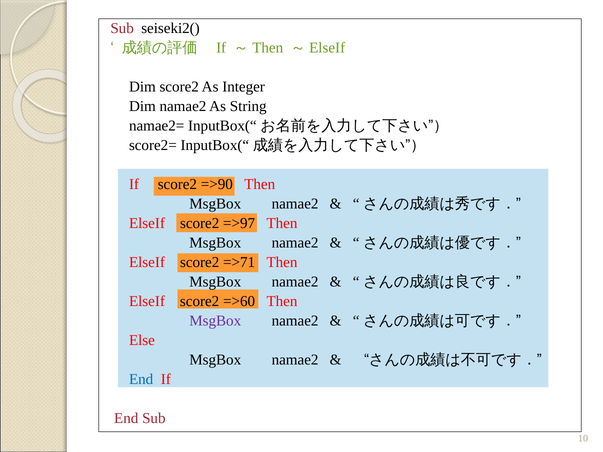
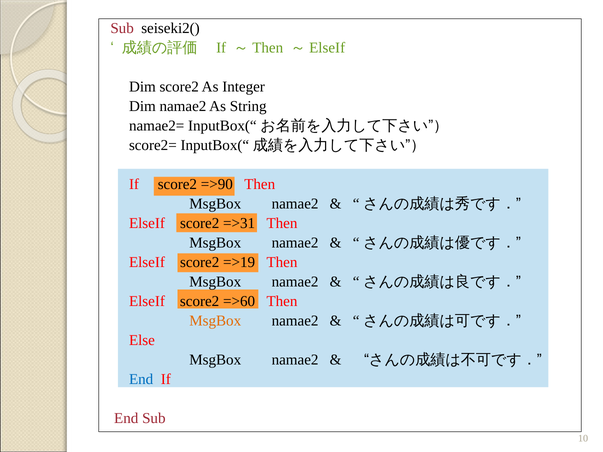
=>97: =>97 -> =>31 (239, 224)
=>71: =>71 -> =>19 (239, 263)
MsgBox colour: purple -> orange (215, 321)
